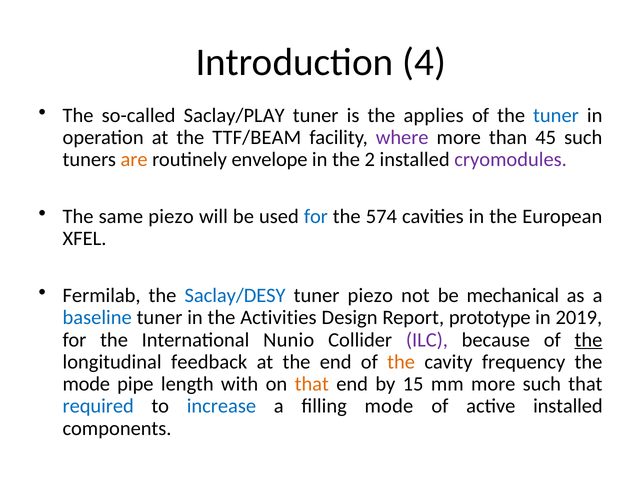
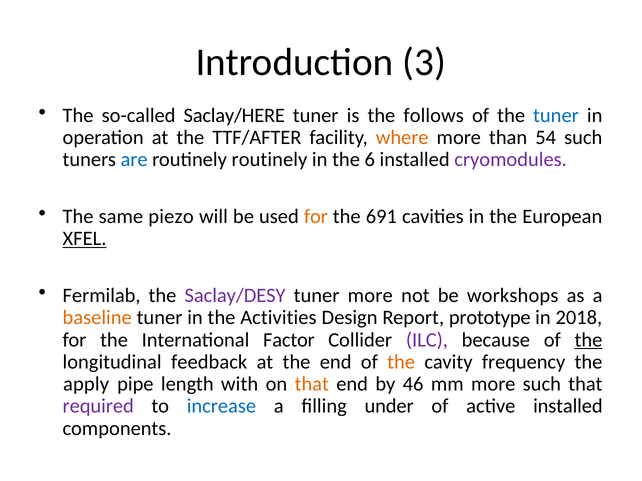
4: 4 -> 3 (424, 62)
Saclay/PLAY: Saclay/PLAY -> Saclay/HERE (234, 115)
applies: applies -> follows (434, 115)
TTF/BEAM: TTF/BEAM -> TTF/AFTER (257, 138)
where colour: purple -> orange (402, 138)
45: 45 -> 54 (546, 138)
are colour: orange -> blue (134, 160)
routinely envelope: envelope -> routinely (269, 160)
2: 2 -> 6 (370, 160)
for colour: blue -> orange (316, 217)
574: 574 -> 691 (381, 217)
XFEL underline: none -> present (85, 239)
Saclay/DESY colour: blue -> purple (235, 296)
tuner piezo: piezo -> more (370, 296)
mechanical: mechanical -> workshops (513, 296)
baseline colour: blue -> orange (97, 318)
2019: 2019 -> 2018 (579, 318)
Nunio: Nunio -> Factor (289, 340)
mode: mode -> apply (86, 384)
15: 15 -> 46 (413, 384)
required colour: blue -> purple (98, 407)
filling mode: mode -> under (389, 407)
